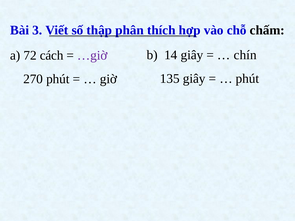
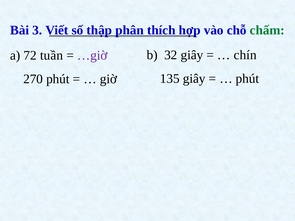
chấm colour: black -> green (267, 30)
14: 14 -> 32 (171, 55)
cách: cách -> tuần (51, 56)
